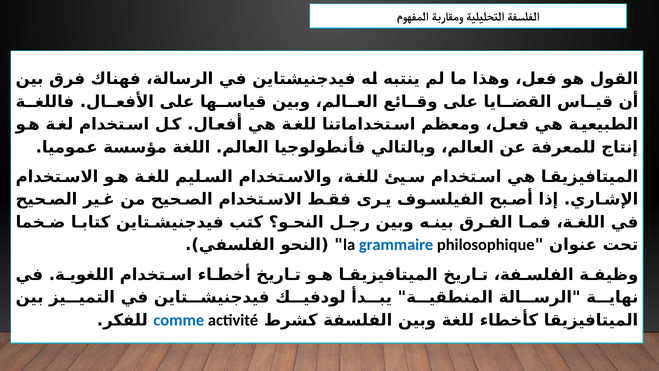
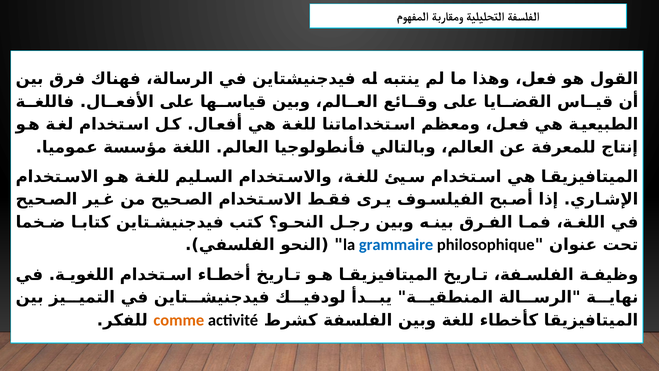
comme colour: blue -> orange (179, 320)
